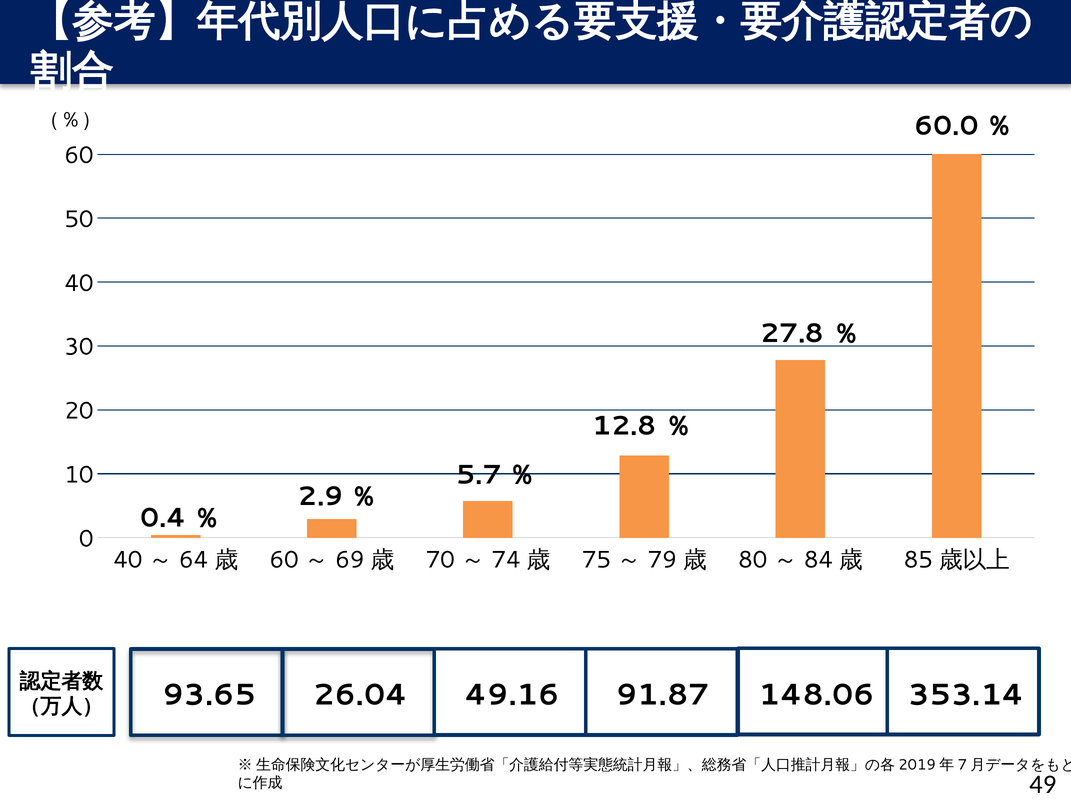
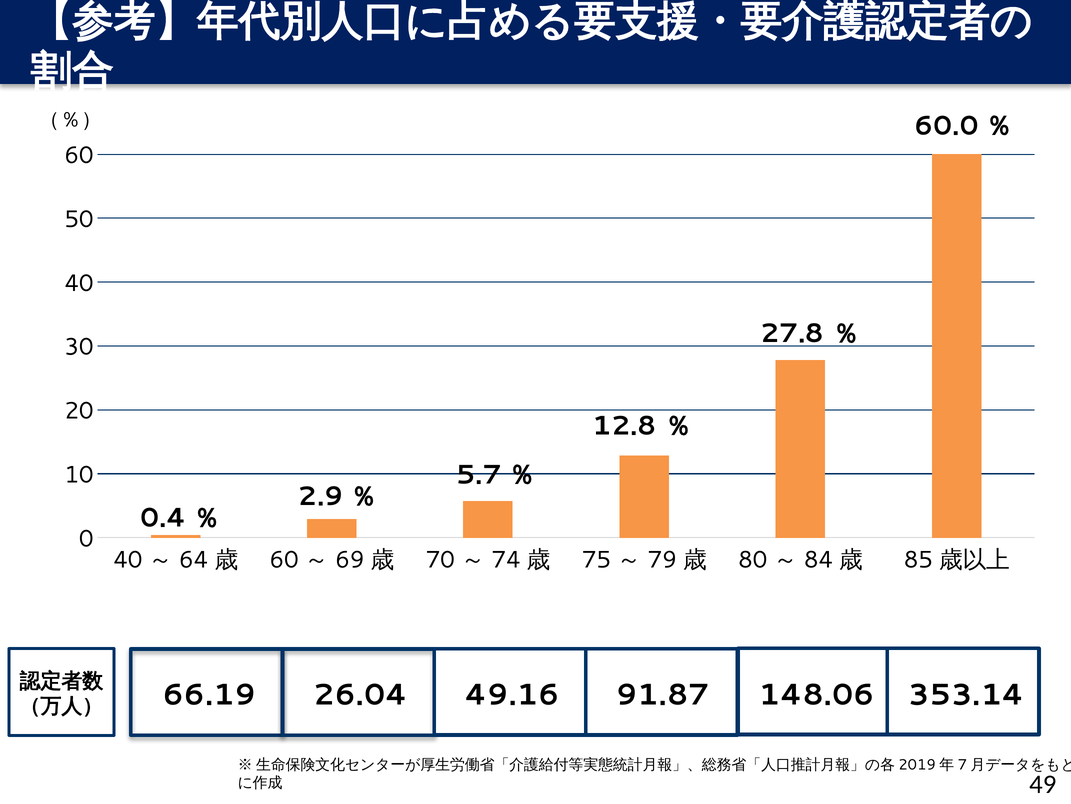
93.65: 93.65 -> 66.19 (209, 694)
